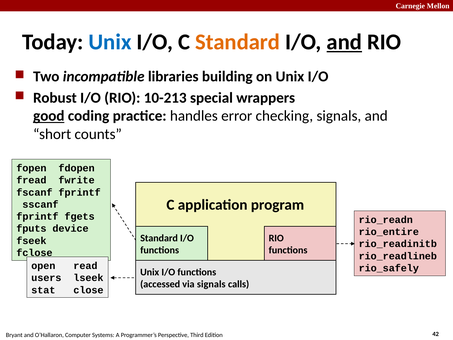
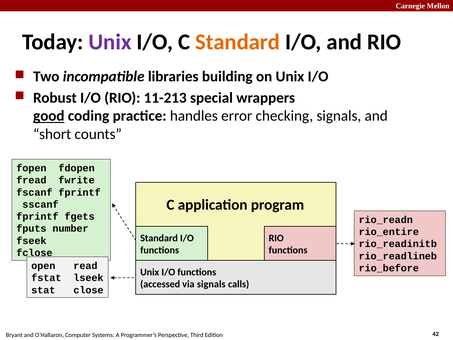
Unix colour: blue -> purple (110, 42)
and underline: present -> none (344, 42)
10-213: 10-213 -> 11-213 (165, 98)
device: device -> number (71, 228)
rio_safely: rio_safely -> rio_before (389, 268)
users: users -> fstat (46, 278)
